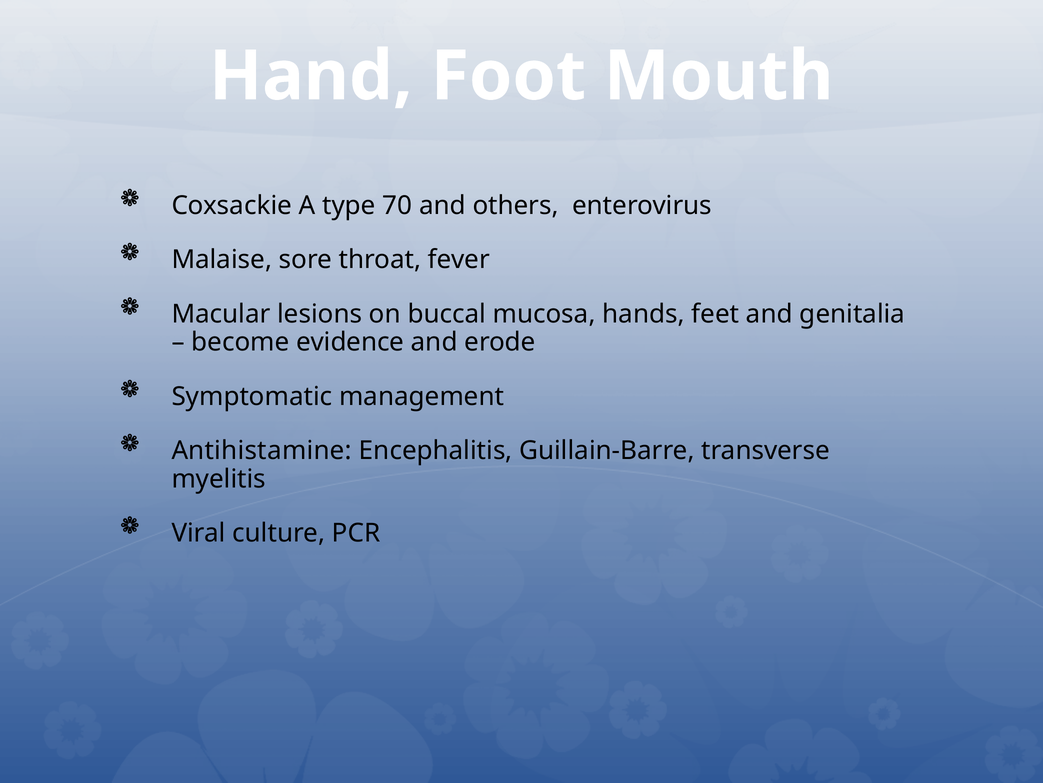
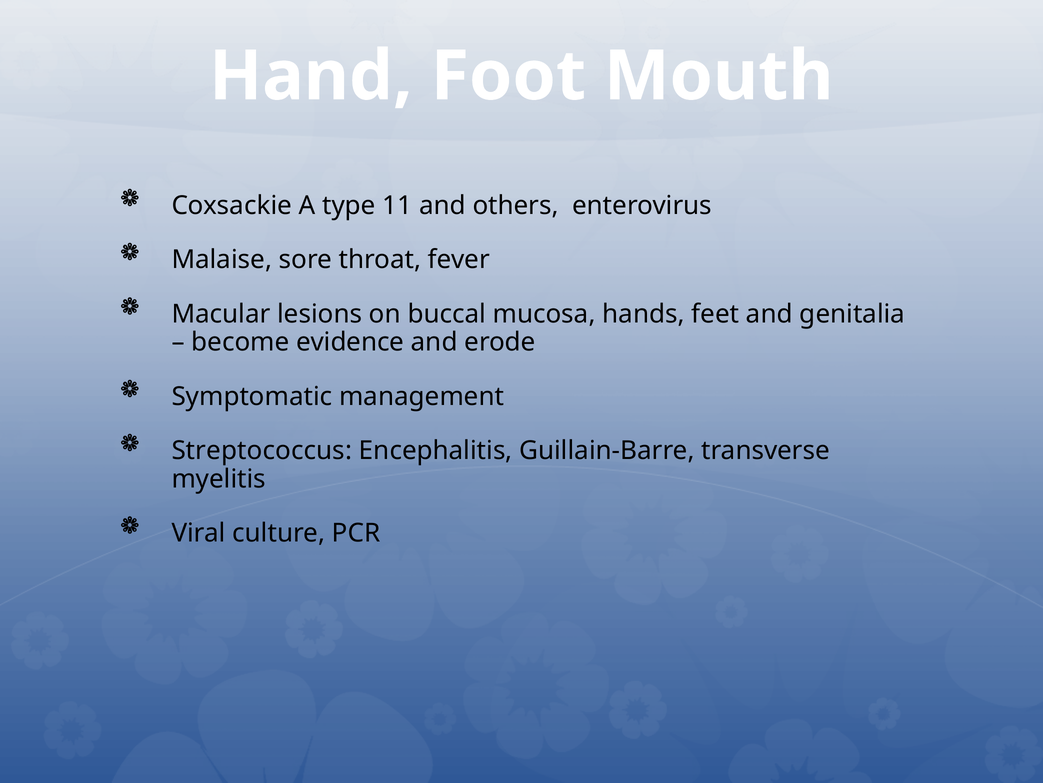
70: 70 -> 11 (397, 205)
Antihistamine: Antihistamine -> Streptococcus (262, 450)
